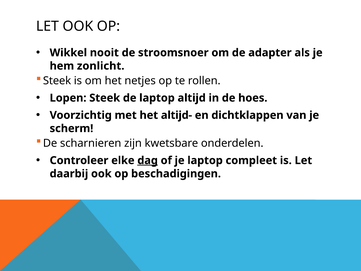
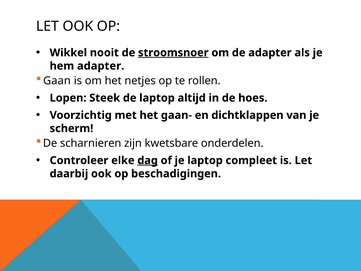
stroomsnoer underline: none -> present (173, 53)
hem zonlicht: zonlicht -> adapter (101, 66)
Steek: Steek -> Gaan (57, 81)
altijd-: altijd- -> gaan- (176, 115)
